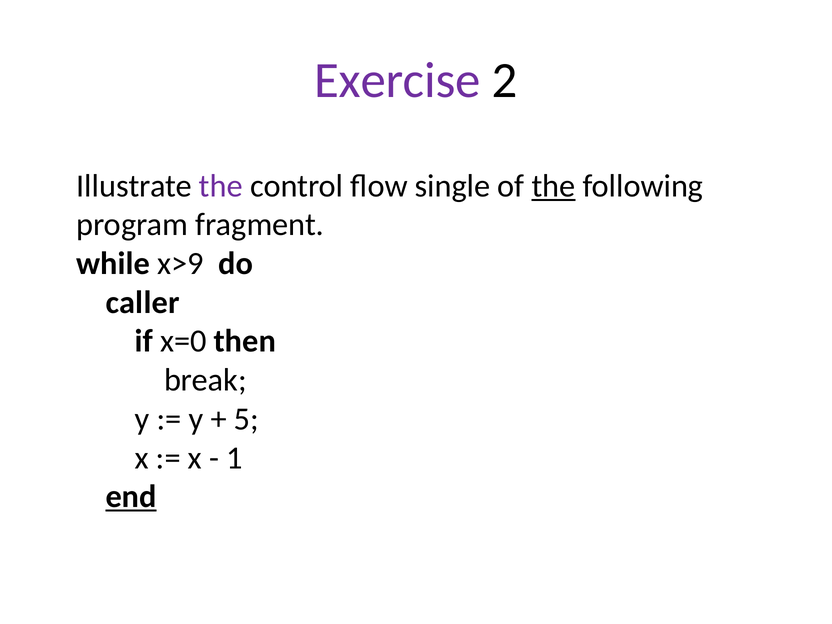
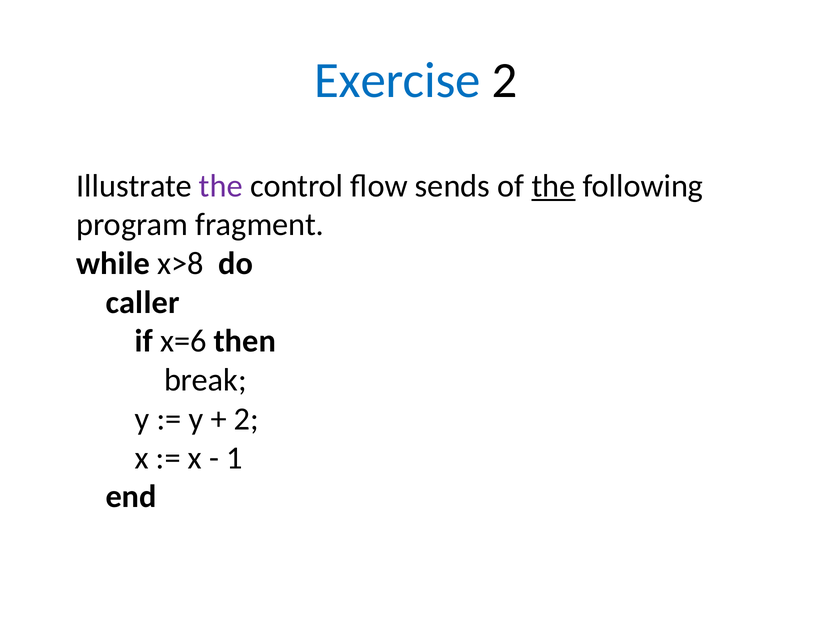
Exercise colour: purple -> blue (397, 81)
single: single -> sends (452, 186)
x>9: x>9 -> x>8 (180, 264)
x=0: x=0 -> x=6 (183, 341)
5: 5 -> 2 (246, 419)
end underline: present -> none (131, 497)
